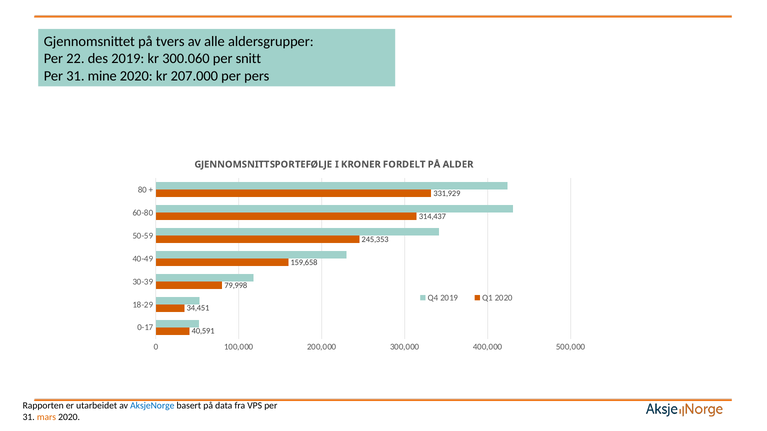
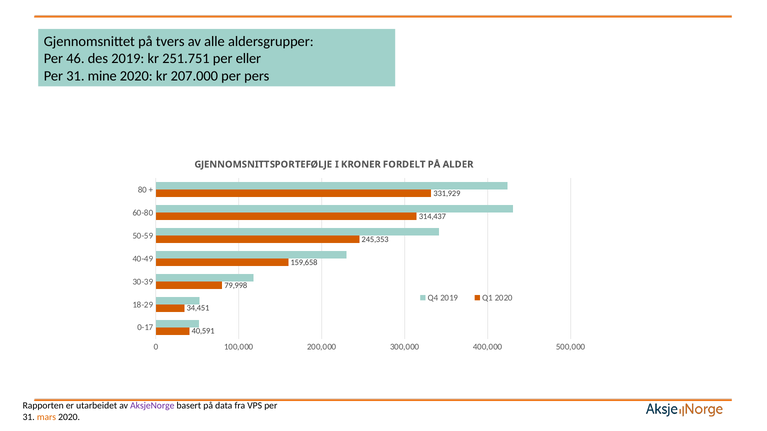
22: 22 -> 46 (75, 59)
300.060: 300.060 -> 251.751 (186, 59)
snitt: snitt -> eller (248, 59)
AksjeNorge colour: blue -> purple (152, 406)
